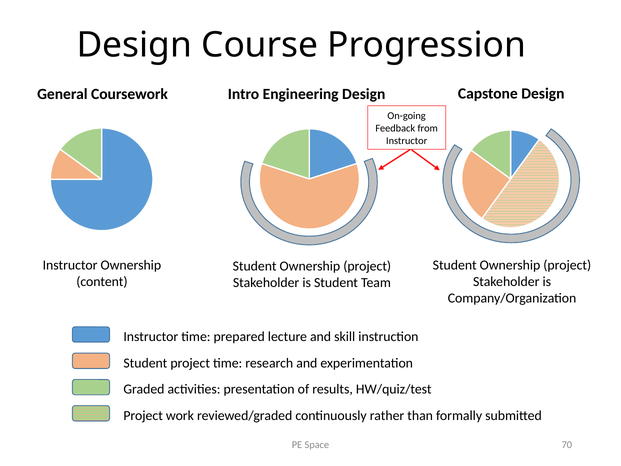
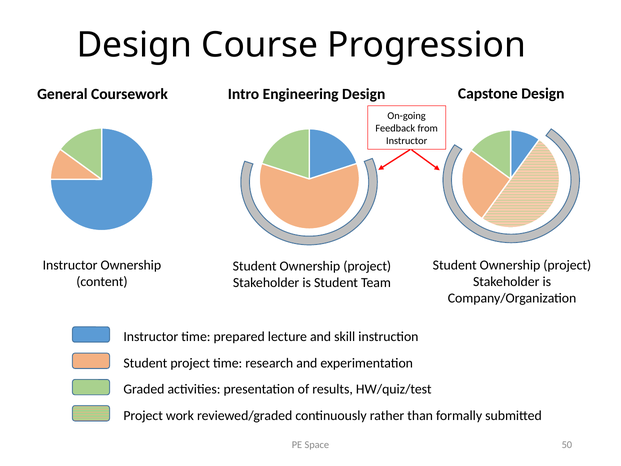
70: 70 -> 50 (567, 445)
